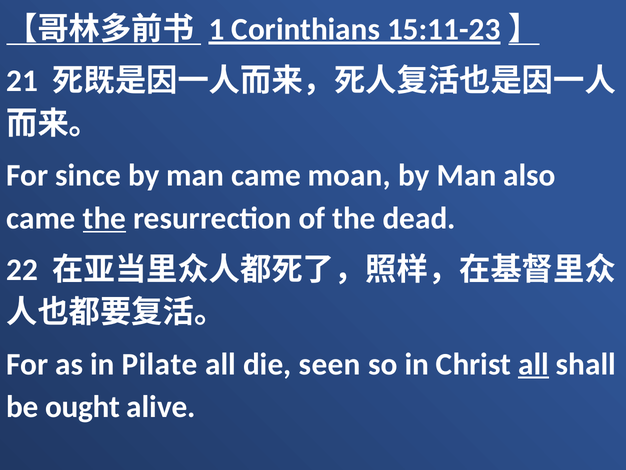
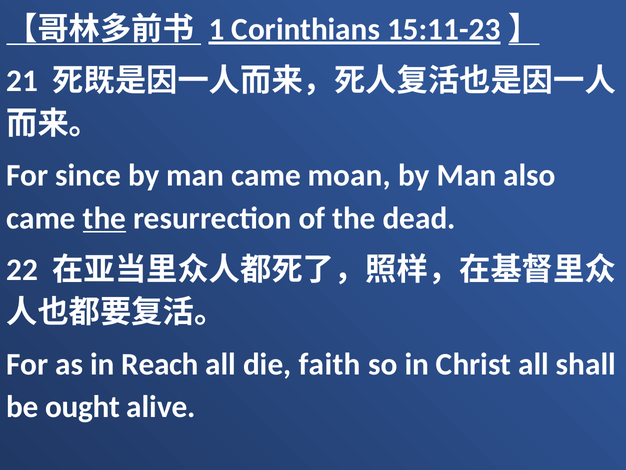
Pilate: Pilate -> Reach (160, 364)
seen: seen -> faith (330, 364)
all underline: present -> none (533, 364)
